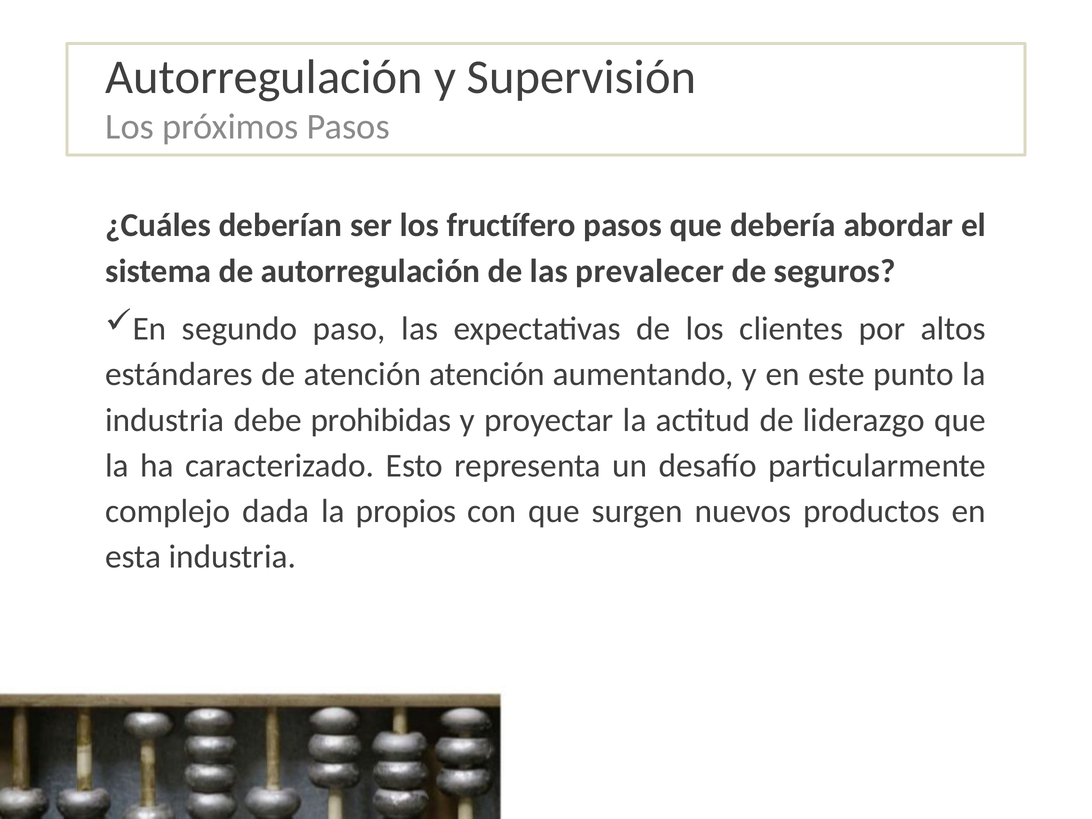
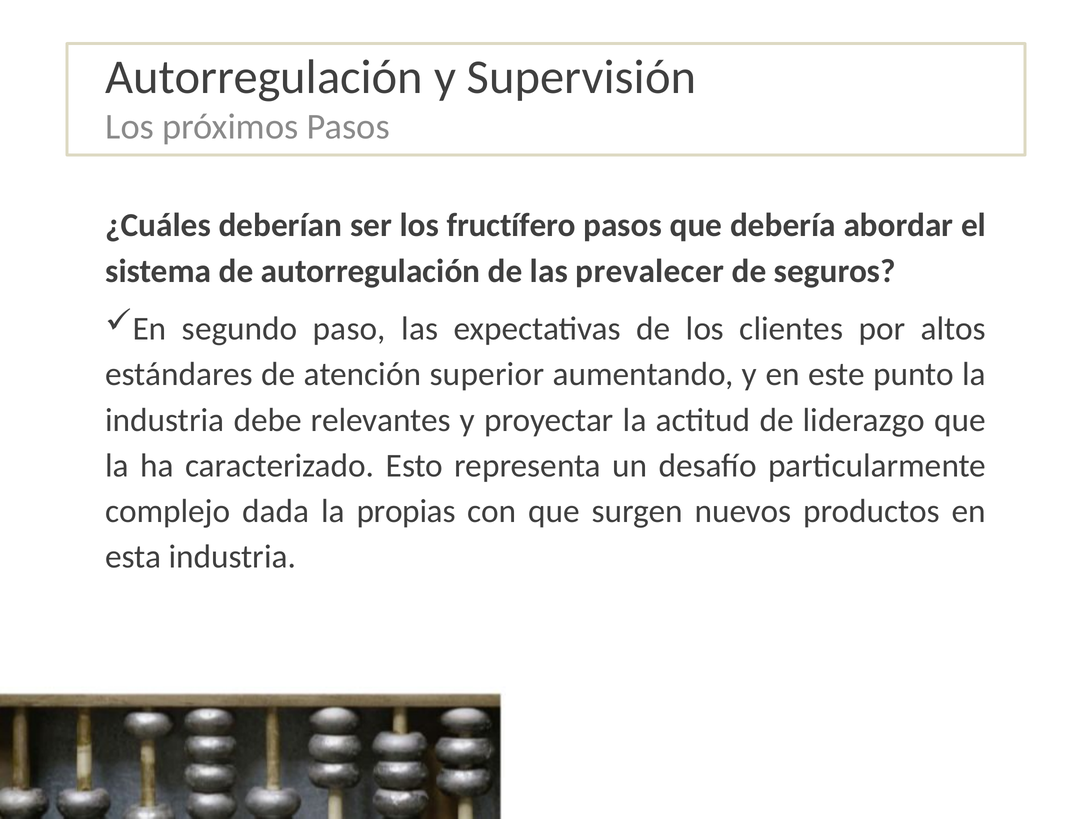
atención atención: atención -> superior (487, 374)
prohibidas: prohibidas -> relevantes (381, 420)
propios: propios -> propias (406, 511)
